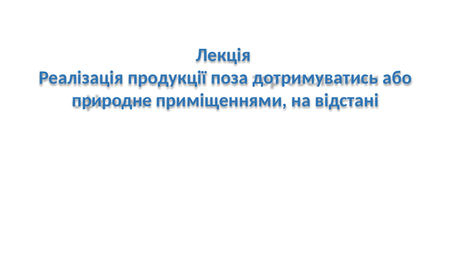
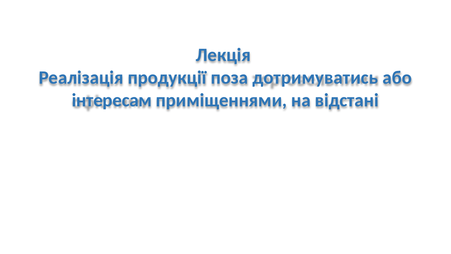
природне: природне -> інтересам (112, 100)
